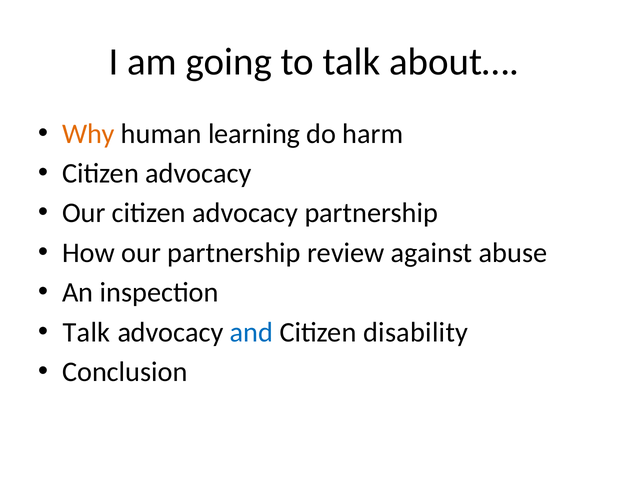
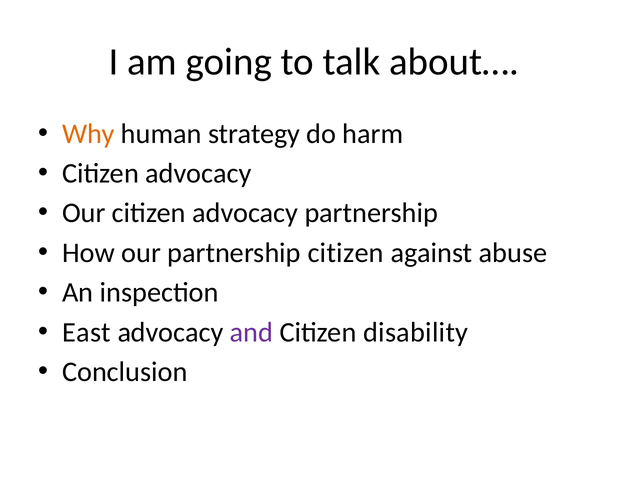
learning: learning -> strategy (254, 134)
partnership review: review -> citizen (346, 253)
Talk: Talk -> East (86, 332)
and colour: blue -> purple (251, 332)
